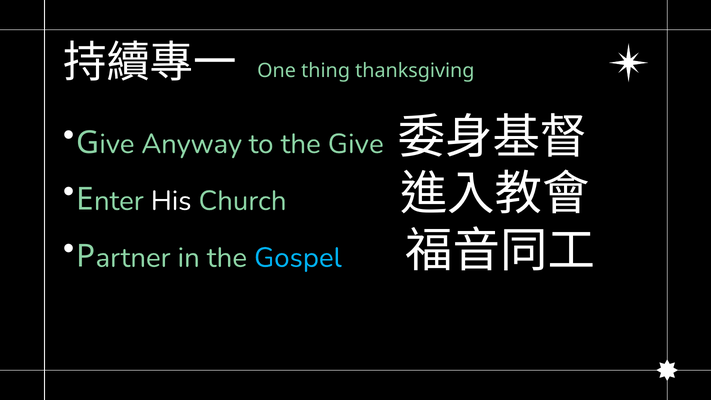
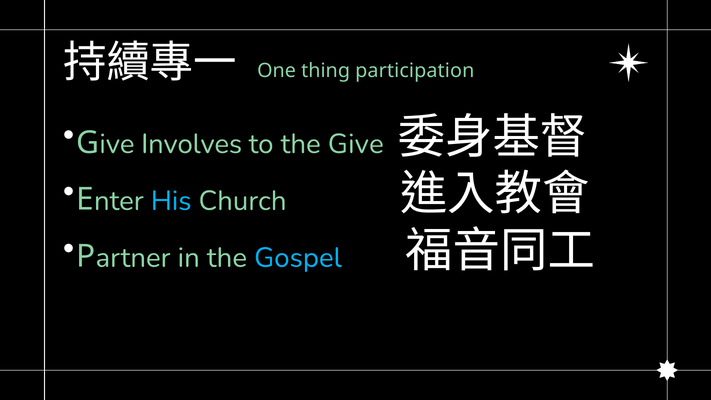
thanksgiving: thanksgiving -> participation (415, 71)
Anyway: Anyway -> Involves (192, 144)
His colour: white -> light blue (171, 201)
